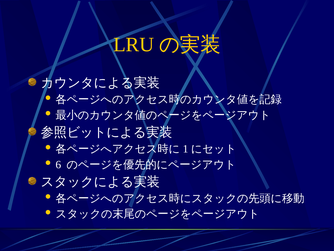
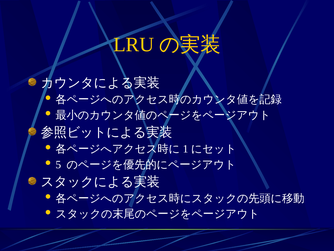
6: 6 -> 5 (58, 164)
